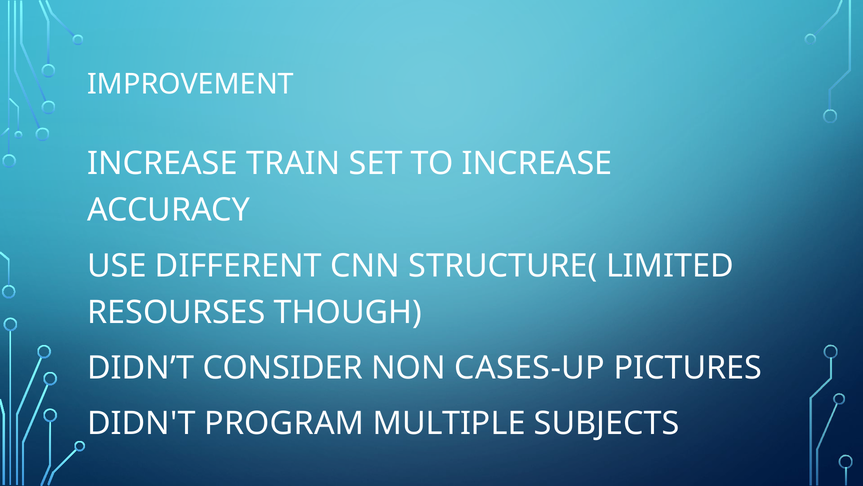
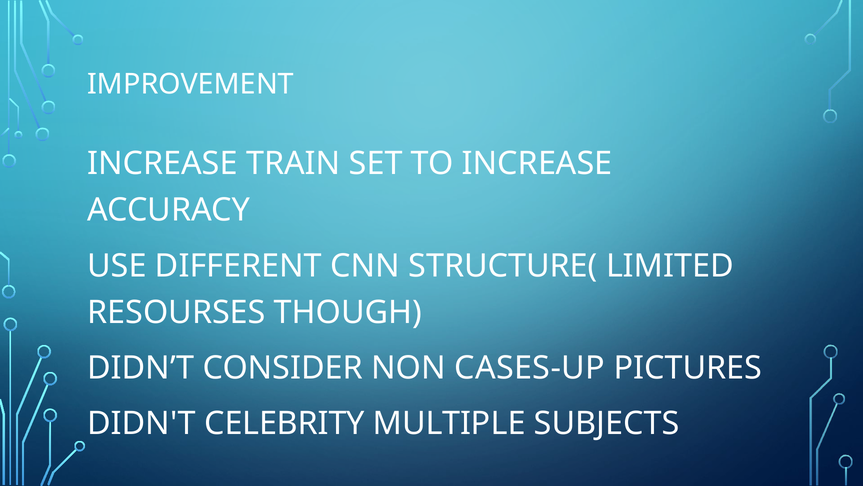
PROGRAM: PROGRAM -> CELEBRITY (284, 423)
